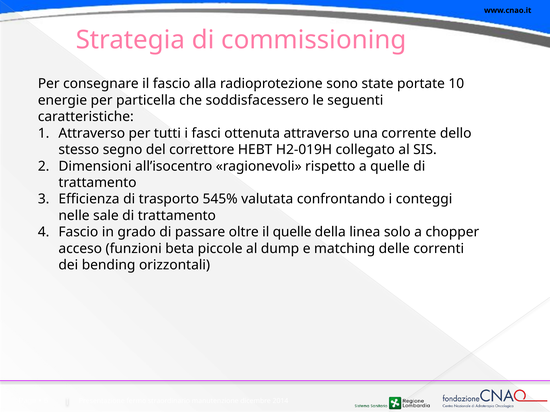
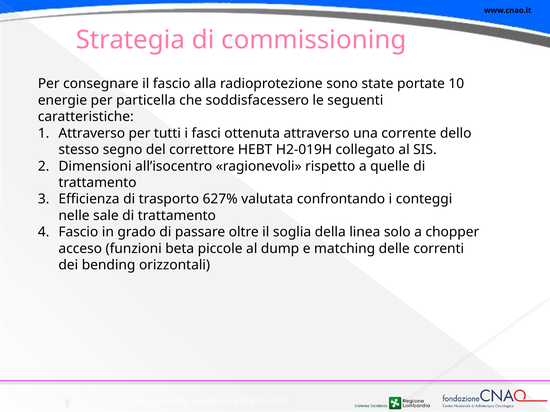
545%: 545% -> 627% (220, 199)
il quelle: quelle -> soglia (292, 232)
